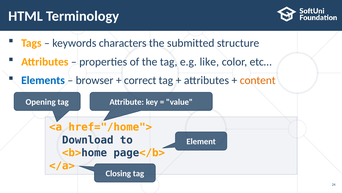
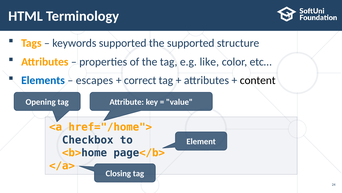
keywords characters: characters -> supported (123, 43)
the submitted: submitted -> supported (191, 43)
browser: browser -> escapes (94, 80)
content colour: orange -> black (258, 80)
Download: Download -> Checkbox (88, 140)
